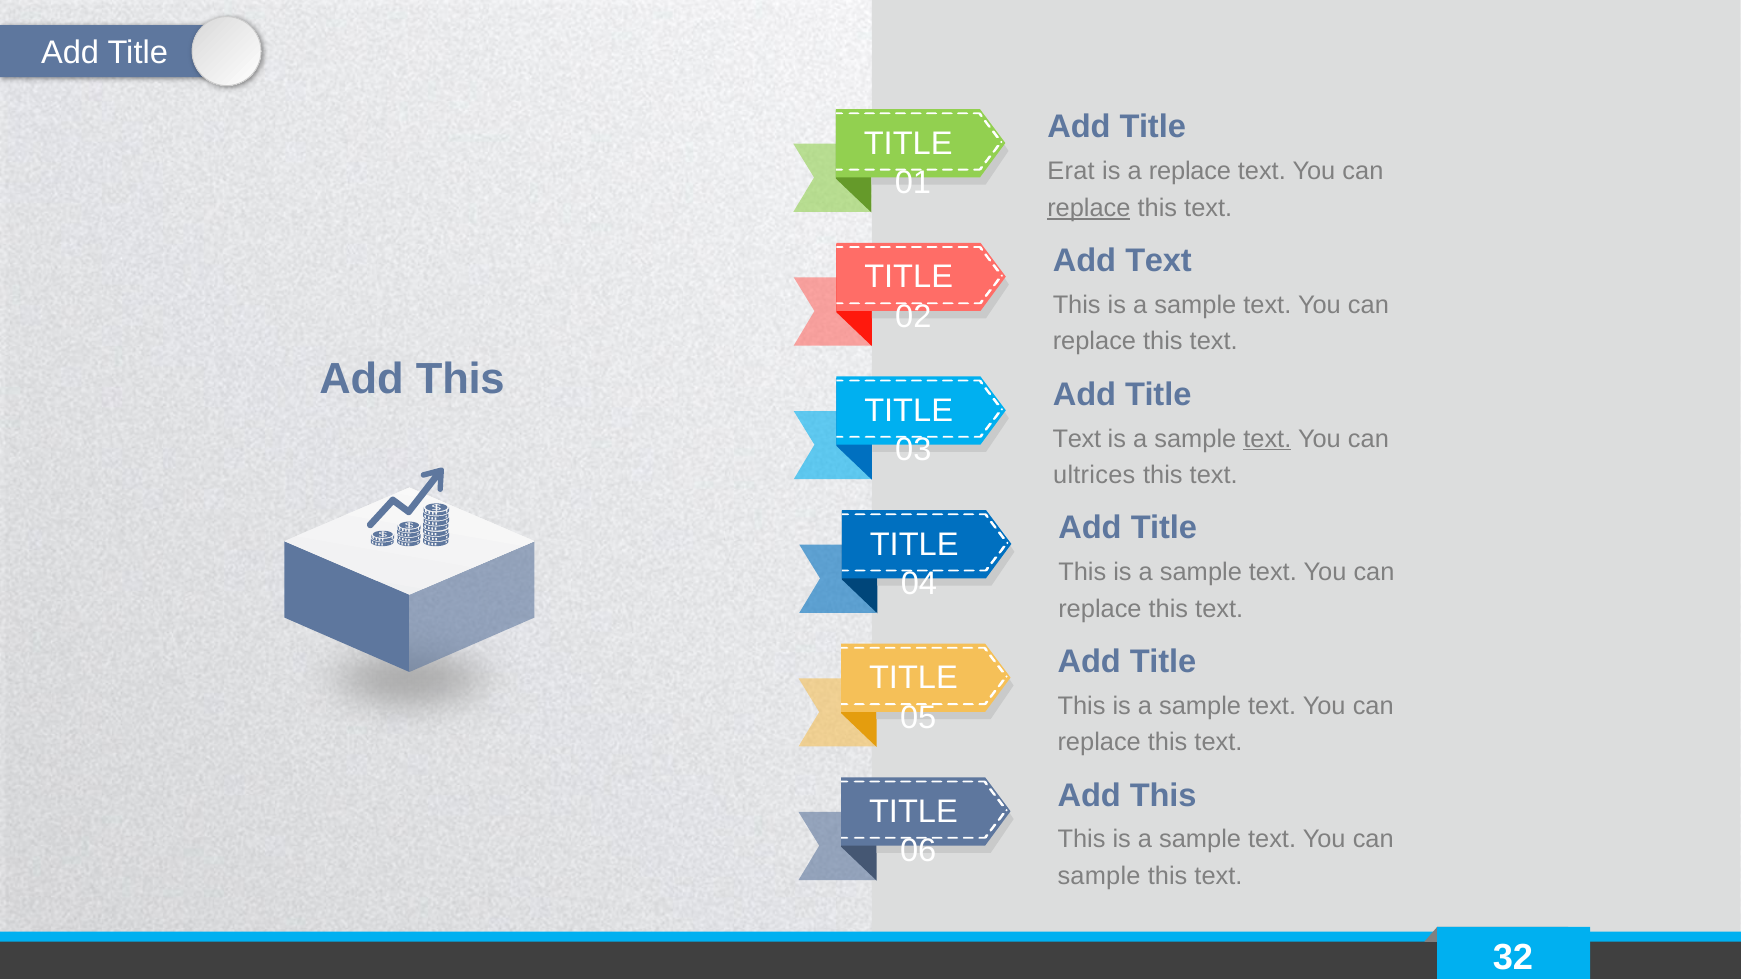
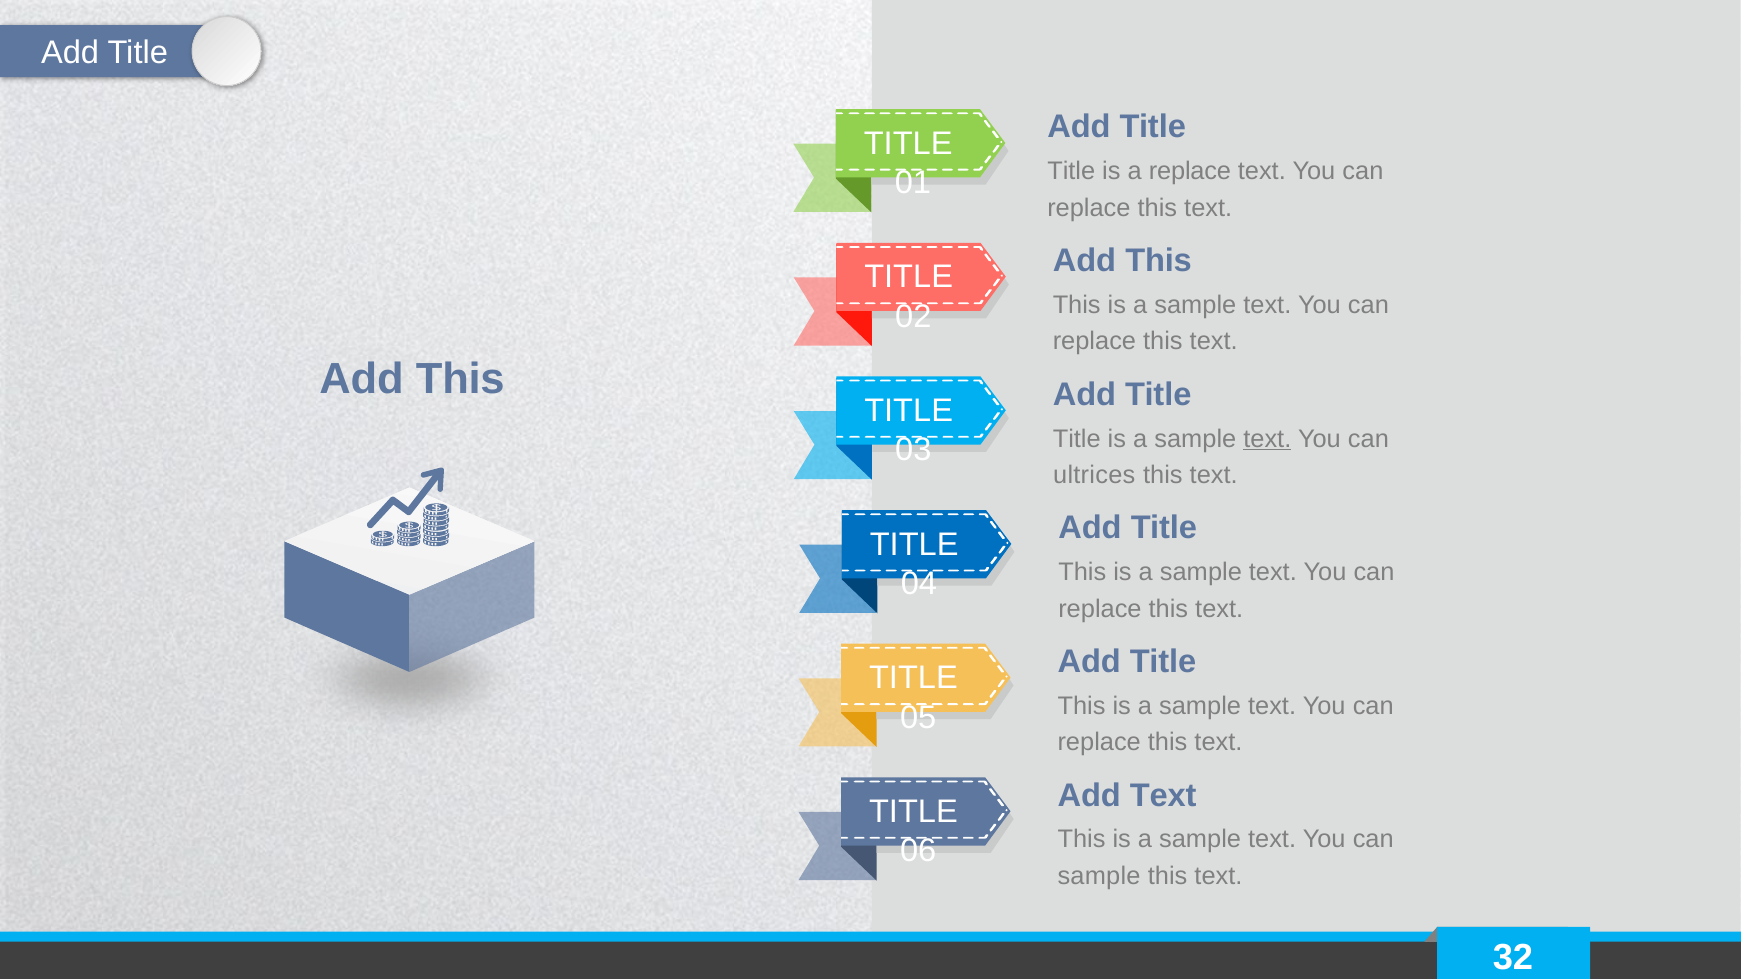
Erat: Erat -> Title (1071, 171)
replace underline: present -> none (1089, 208)
Text: Text -> This (1159, 261)
Text: Text -> Title (1077, 439)
This: This -> Text (1163, 795)
